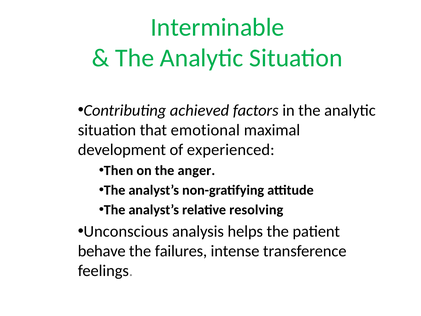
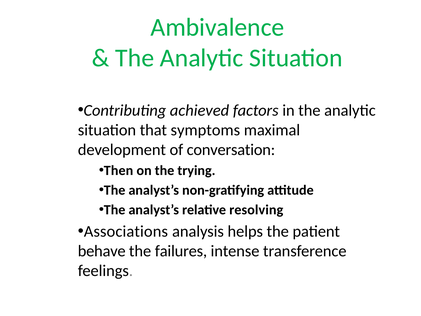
Interminable: Interminable -> Ambivalence (217, 27)
emotional: emotional -> symptoms (205, 130)
experienced: experienced -> conversation (231, 150)
anger: anger -> trying (196, 170)
Unconscious: Unconscious -> Associations (126, 231)
